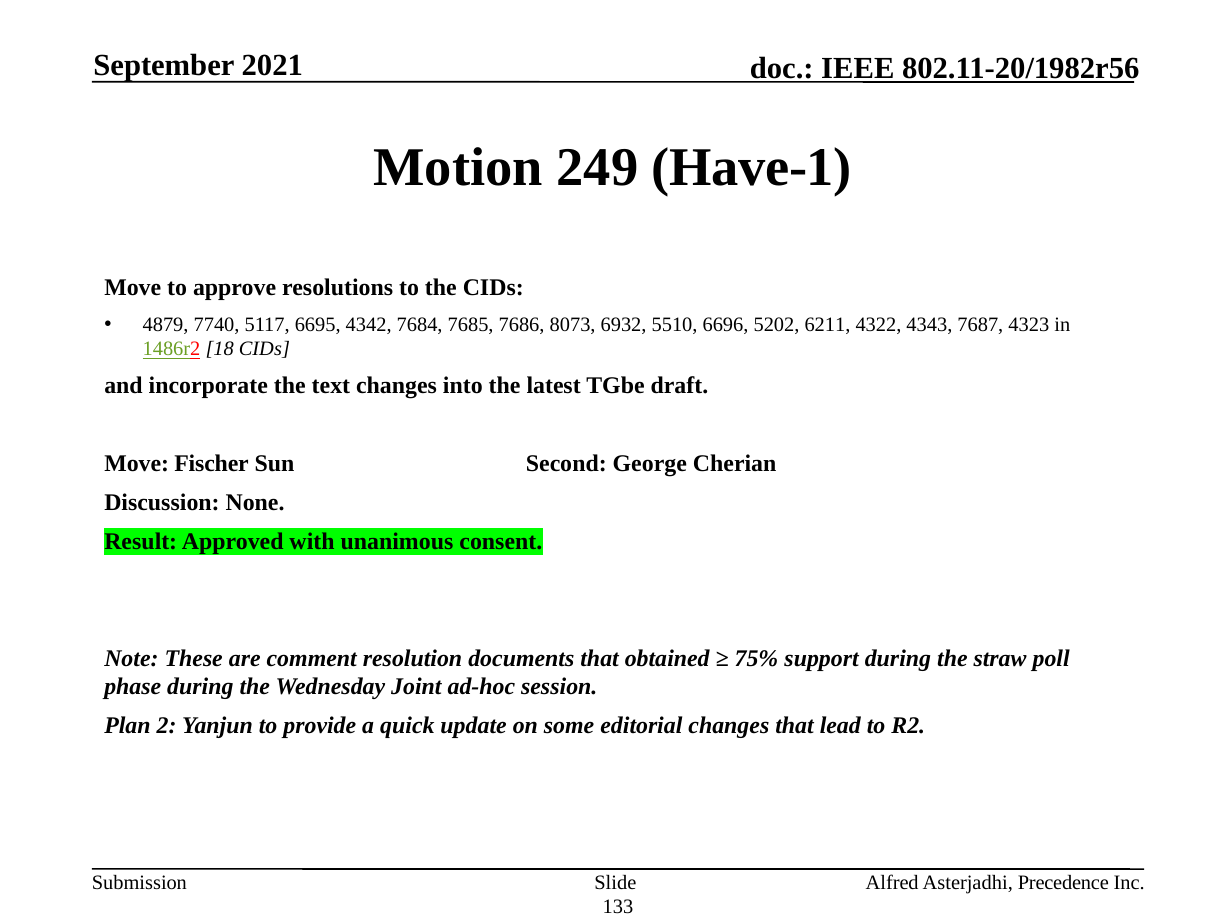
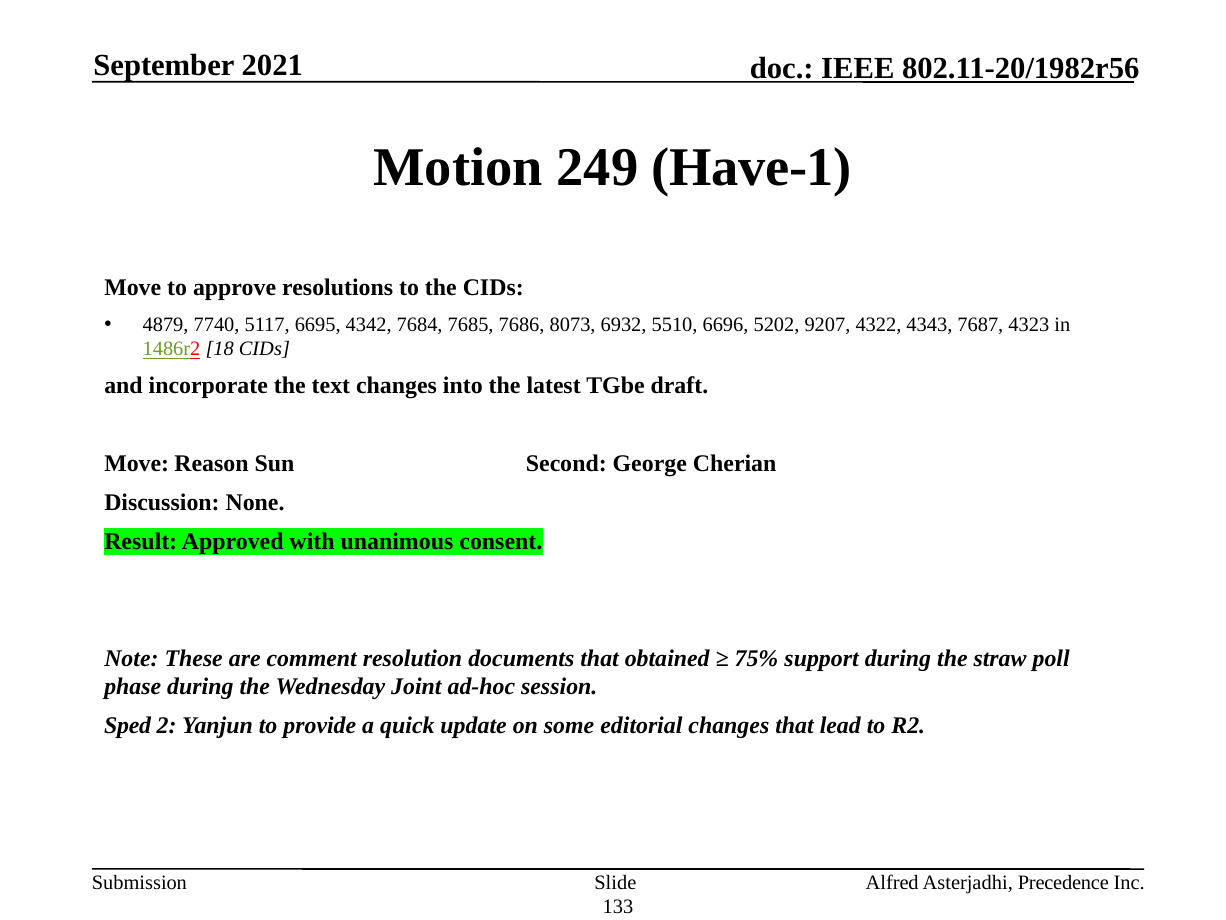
6211: 6211 -> 9207 (827, 324)
Fischer: Fischer -> Reason (211, 464)
Plan: Plan -> Sped (128, 725)
